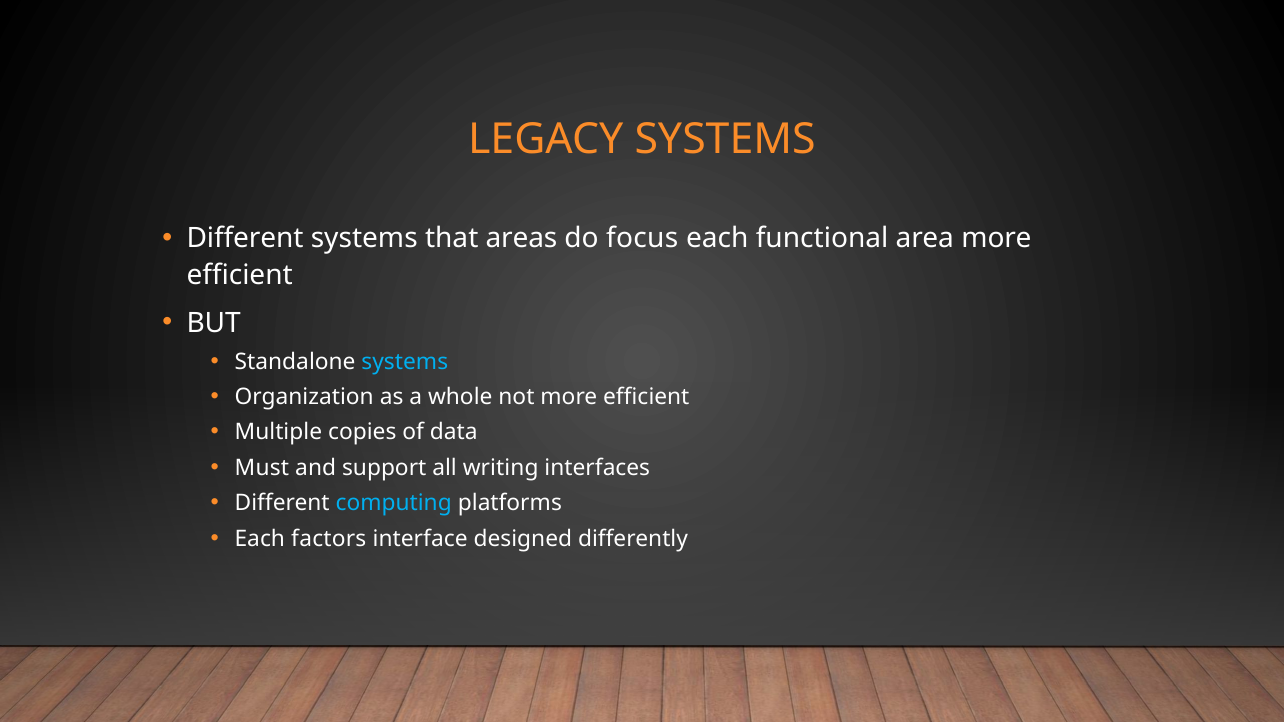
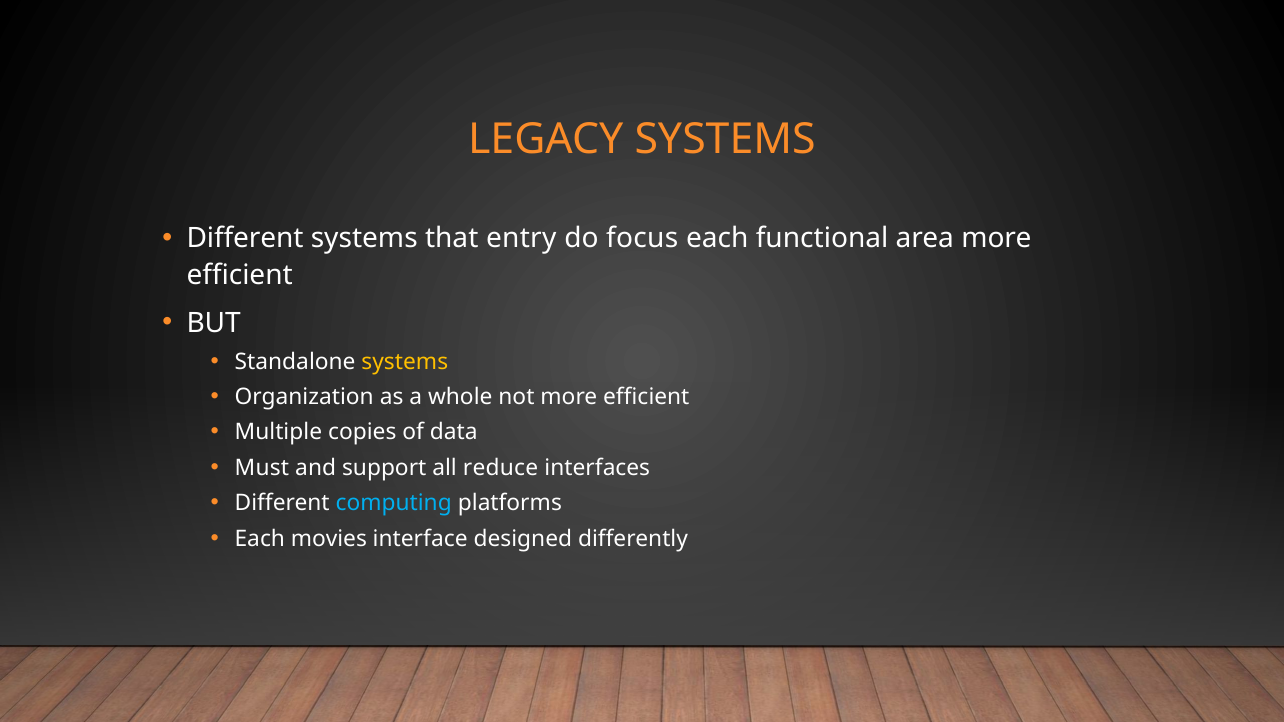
areas: areas -> entry (521, 239)
systems colour: light blue -> yellow (405, 362)
writing: writing -> reduce (501, 468)
factors: factors -> movies (329, 539)
